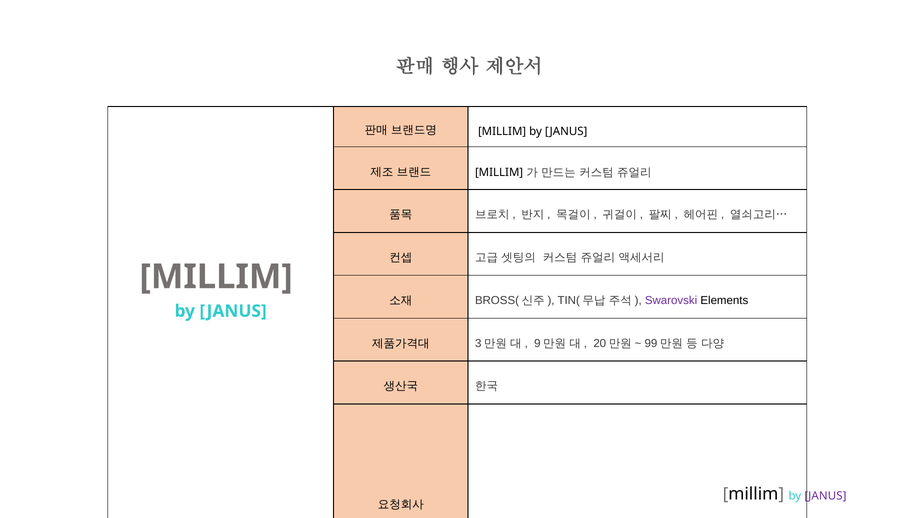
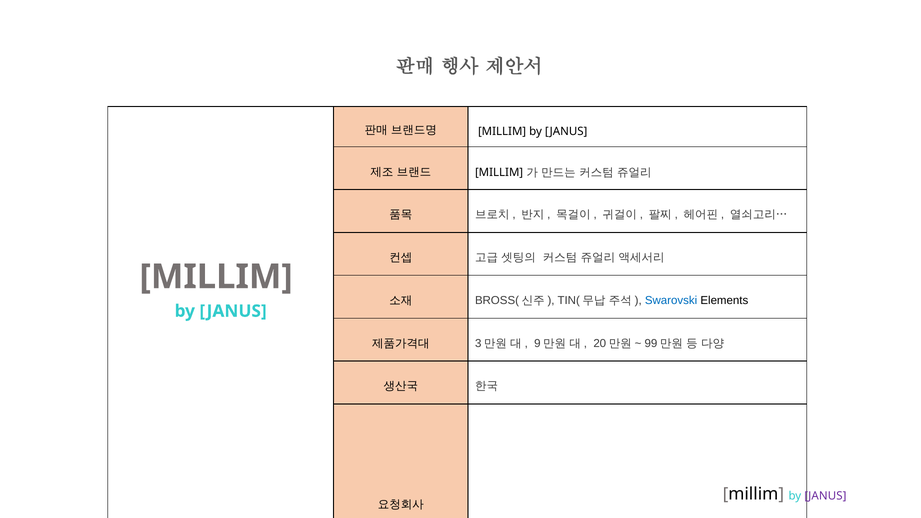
Swarovski colour: purple -> blue (671, 300)
